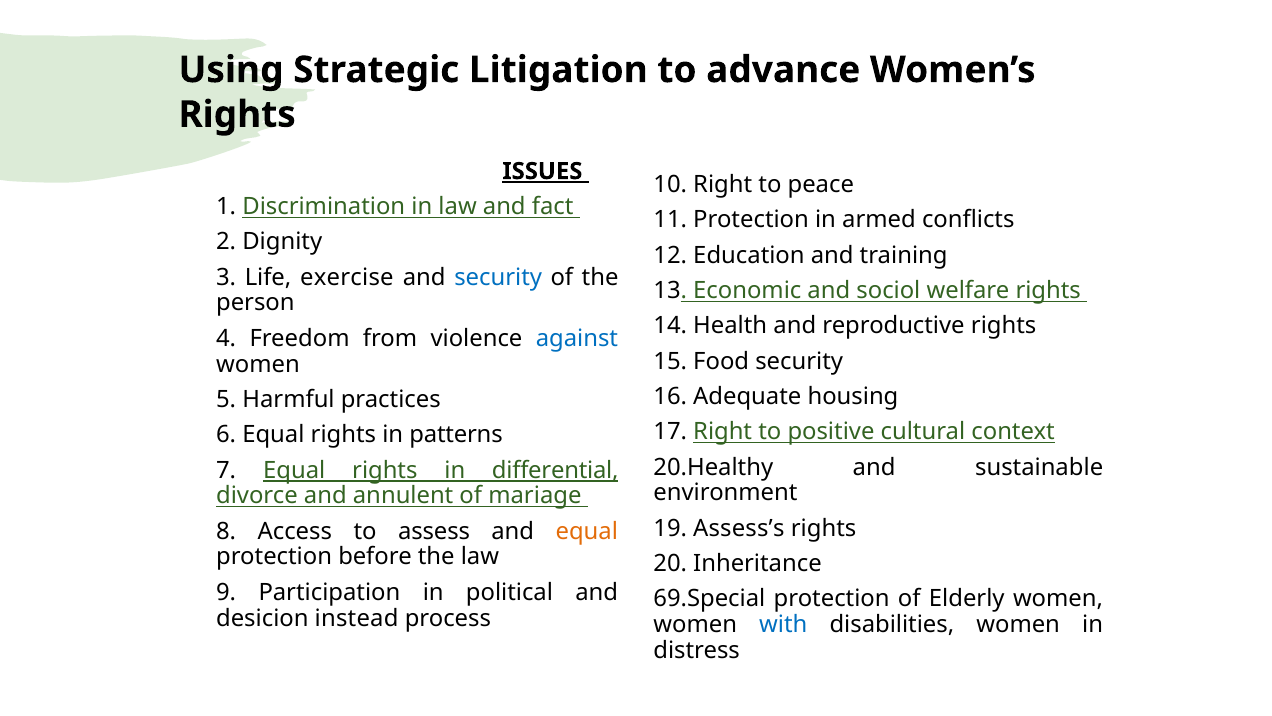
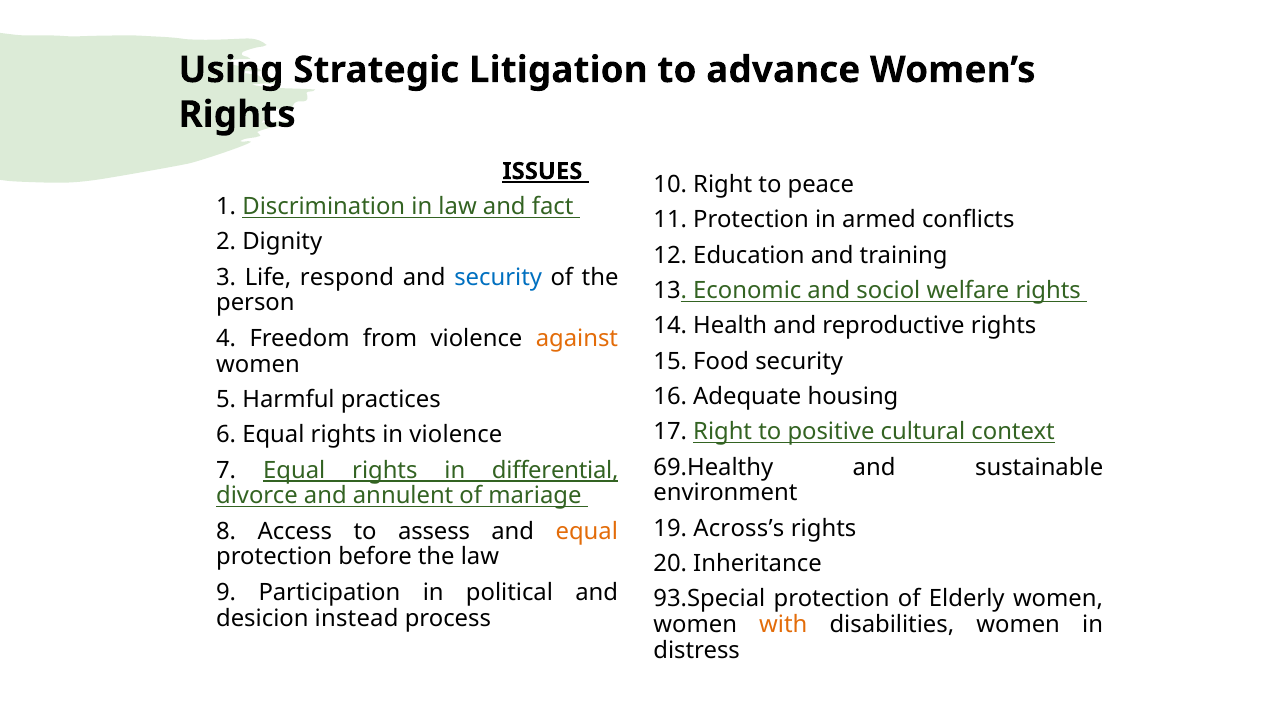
exercise: exercise -> respond (347, 277)
against colour: blue -> orange (577, 338)
in patterns: patterns -> violence (456, 434)
20.Healthy: 20.Healthy -> 69.Healthy (713, 467)
Assess’s: Assess’s -> Across’s (739, 528)
69.Special: 69.Special -> 93.Special (709, 599)
with colour: blue -> orange (783, 624)
